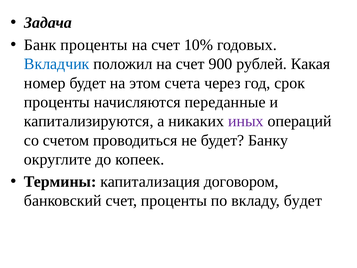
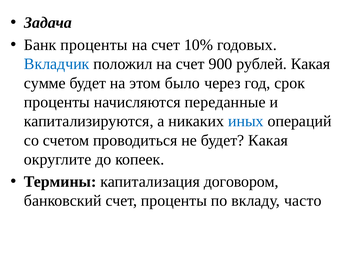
номер: номер -> сумме (45, 83)
счета: счета -> было (182, 83)
иных colour: purple -> blue (246, 121)
будет Банку: Банку -> Какая (268, 140)
вкладу будет: будет -> часто (303, 200)
